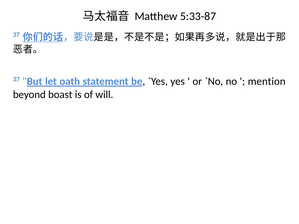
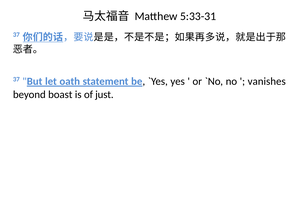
5:33-87: 5:33-87 -> 5:33-31 (198, 16)
mention: mention -> vanishes (267, 82)
will: will -> just (104, 95)
